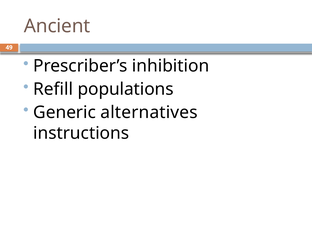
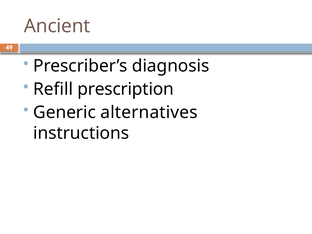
inhibition: inhibition -> diagnosis (171, 66)
populations: populations -> prescription (126, 89)
